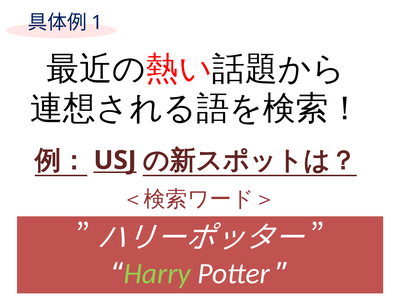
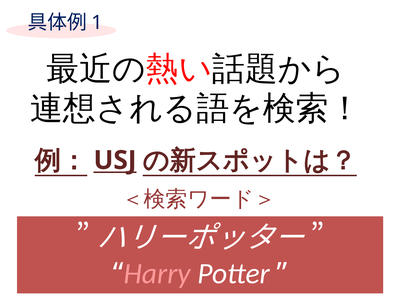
Harry colour: light green -> pink (157, 273)
